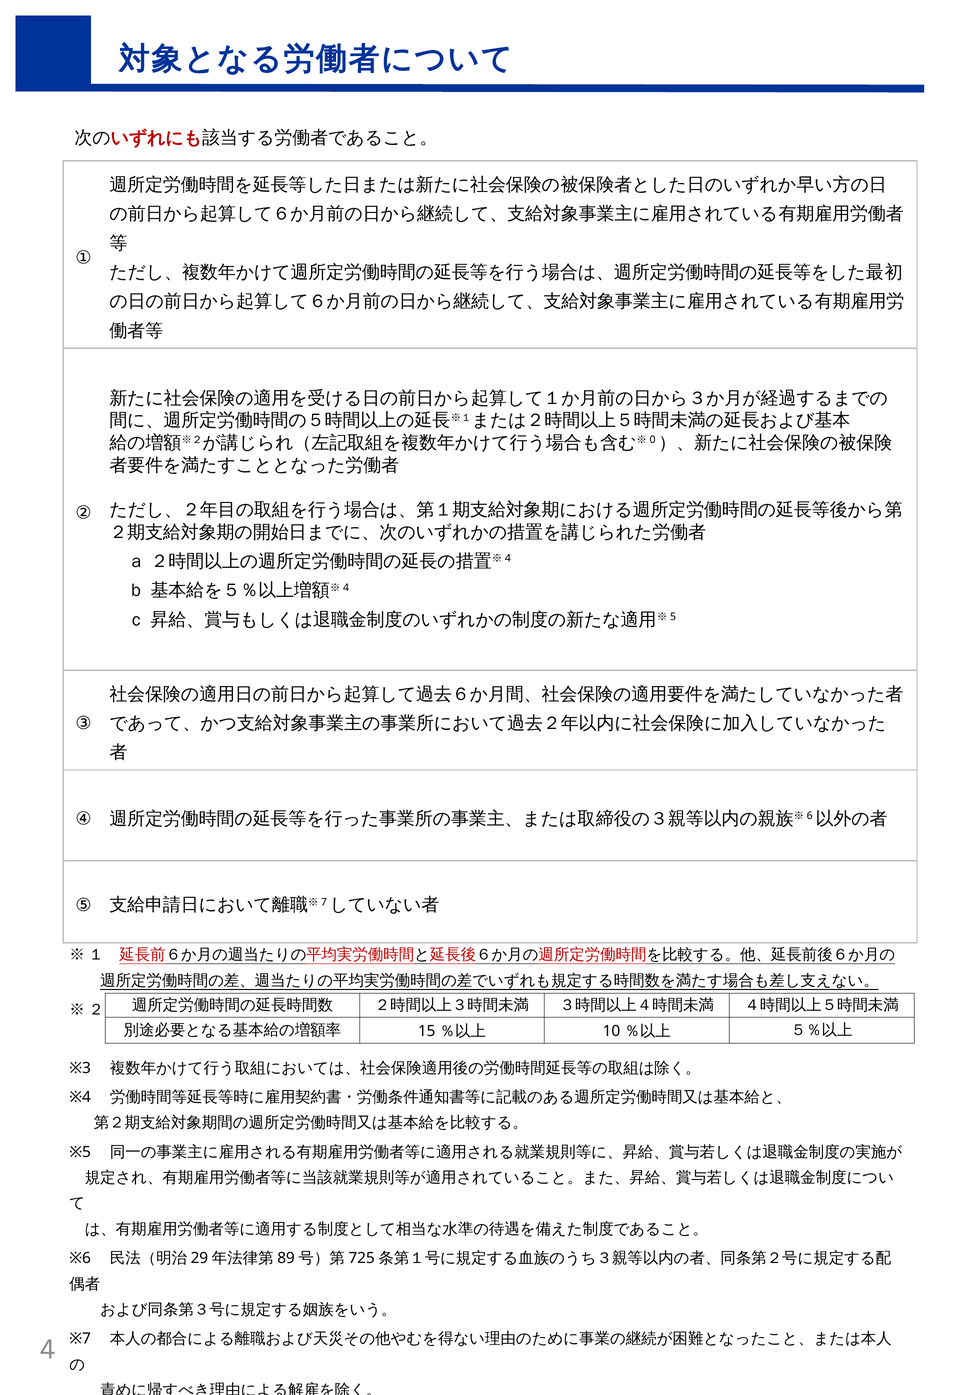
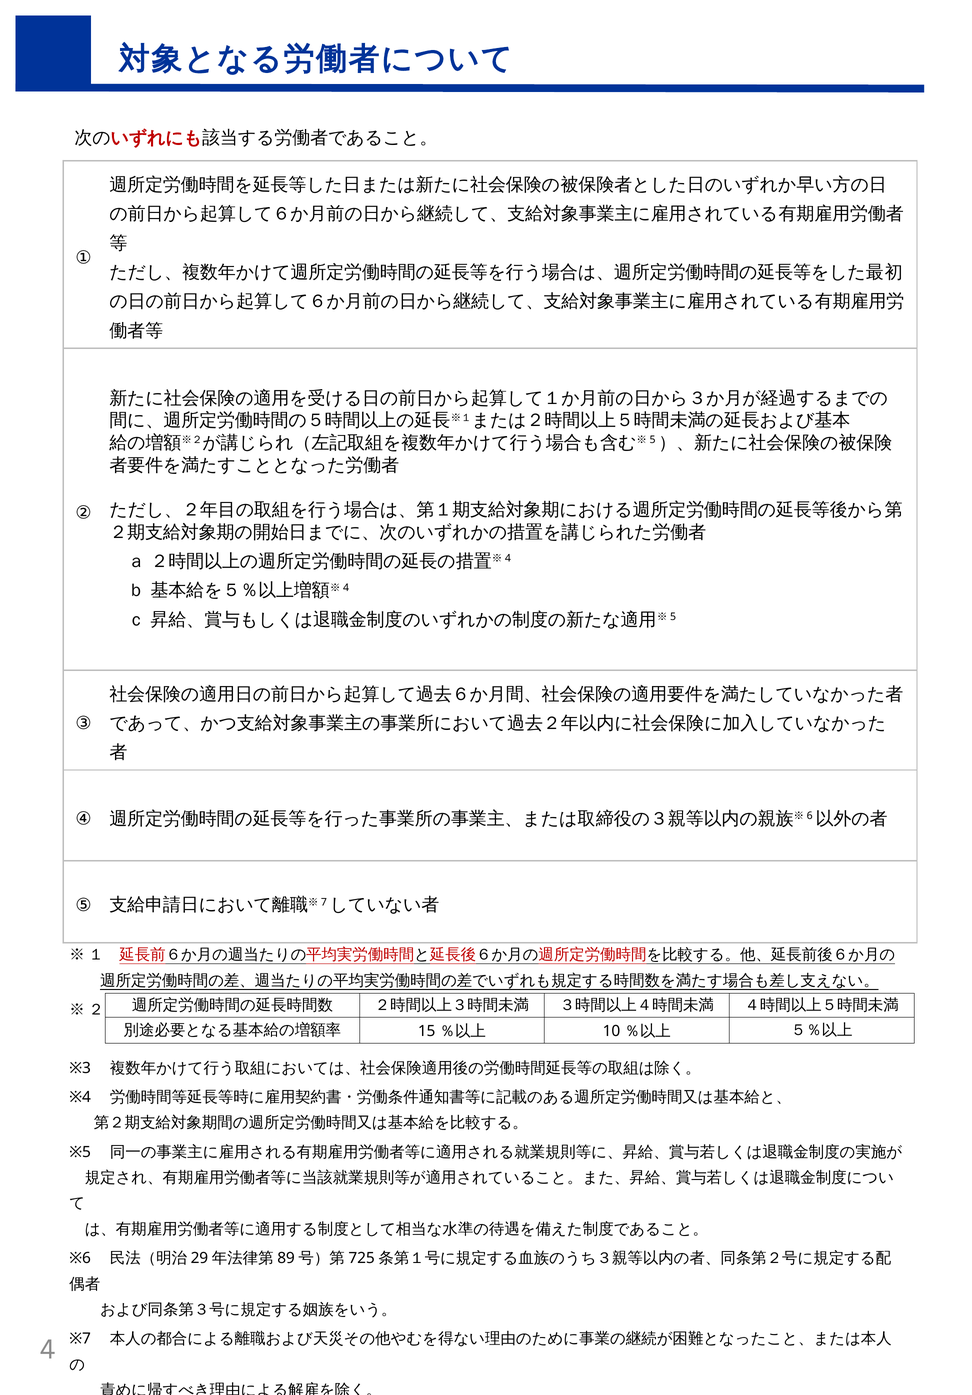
0: 0 -> 5 (653, 440)
